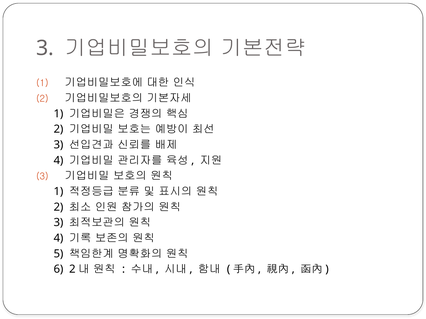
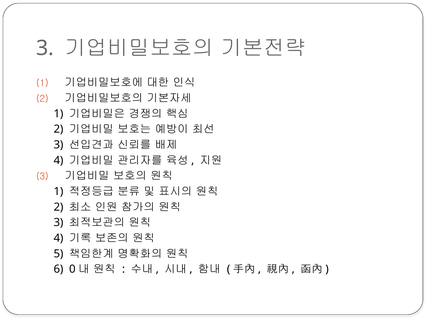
6 2: 2 -> 0 (72, 270)
